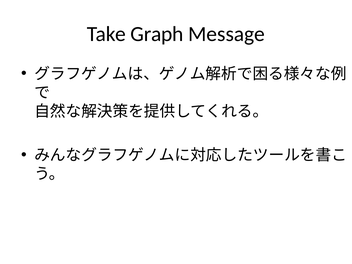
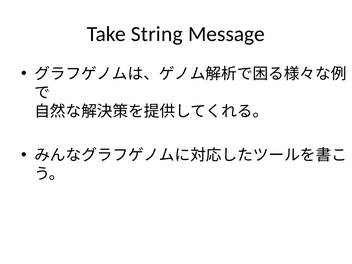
Graph: Graph -> String (157, 34)
